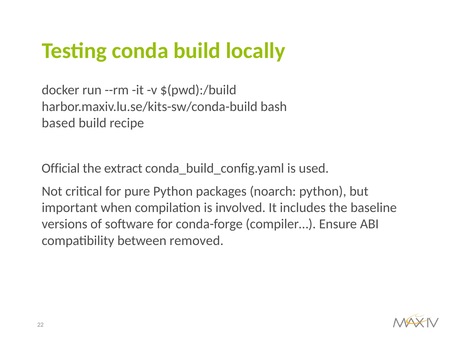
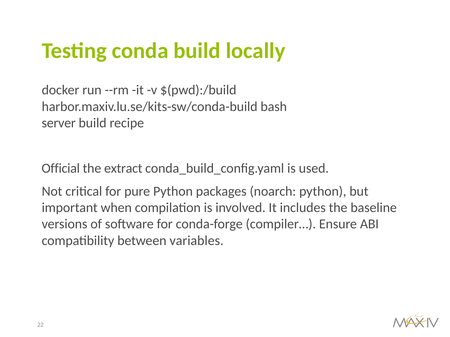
based: based -> server (59, 123)
removed: removed -> variables (197, 241)
